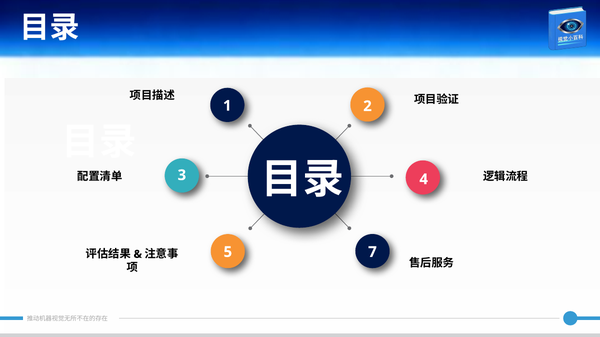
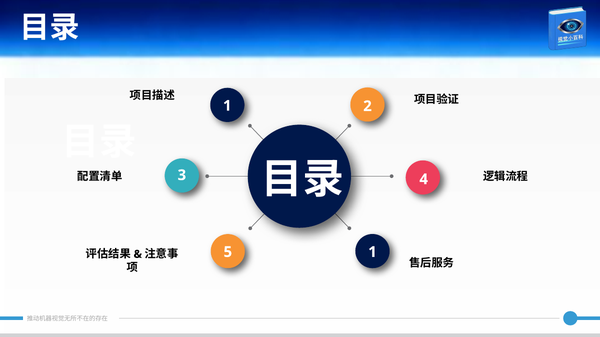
5 7: 7 -> 1 (372, 252)
